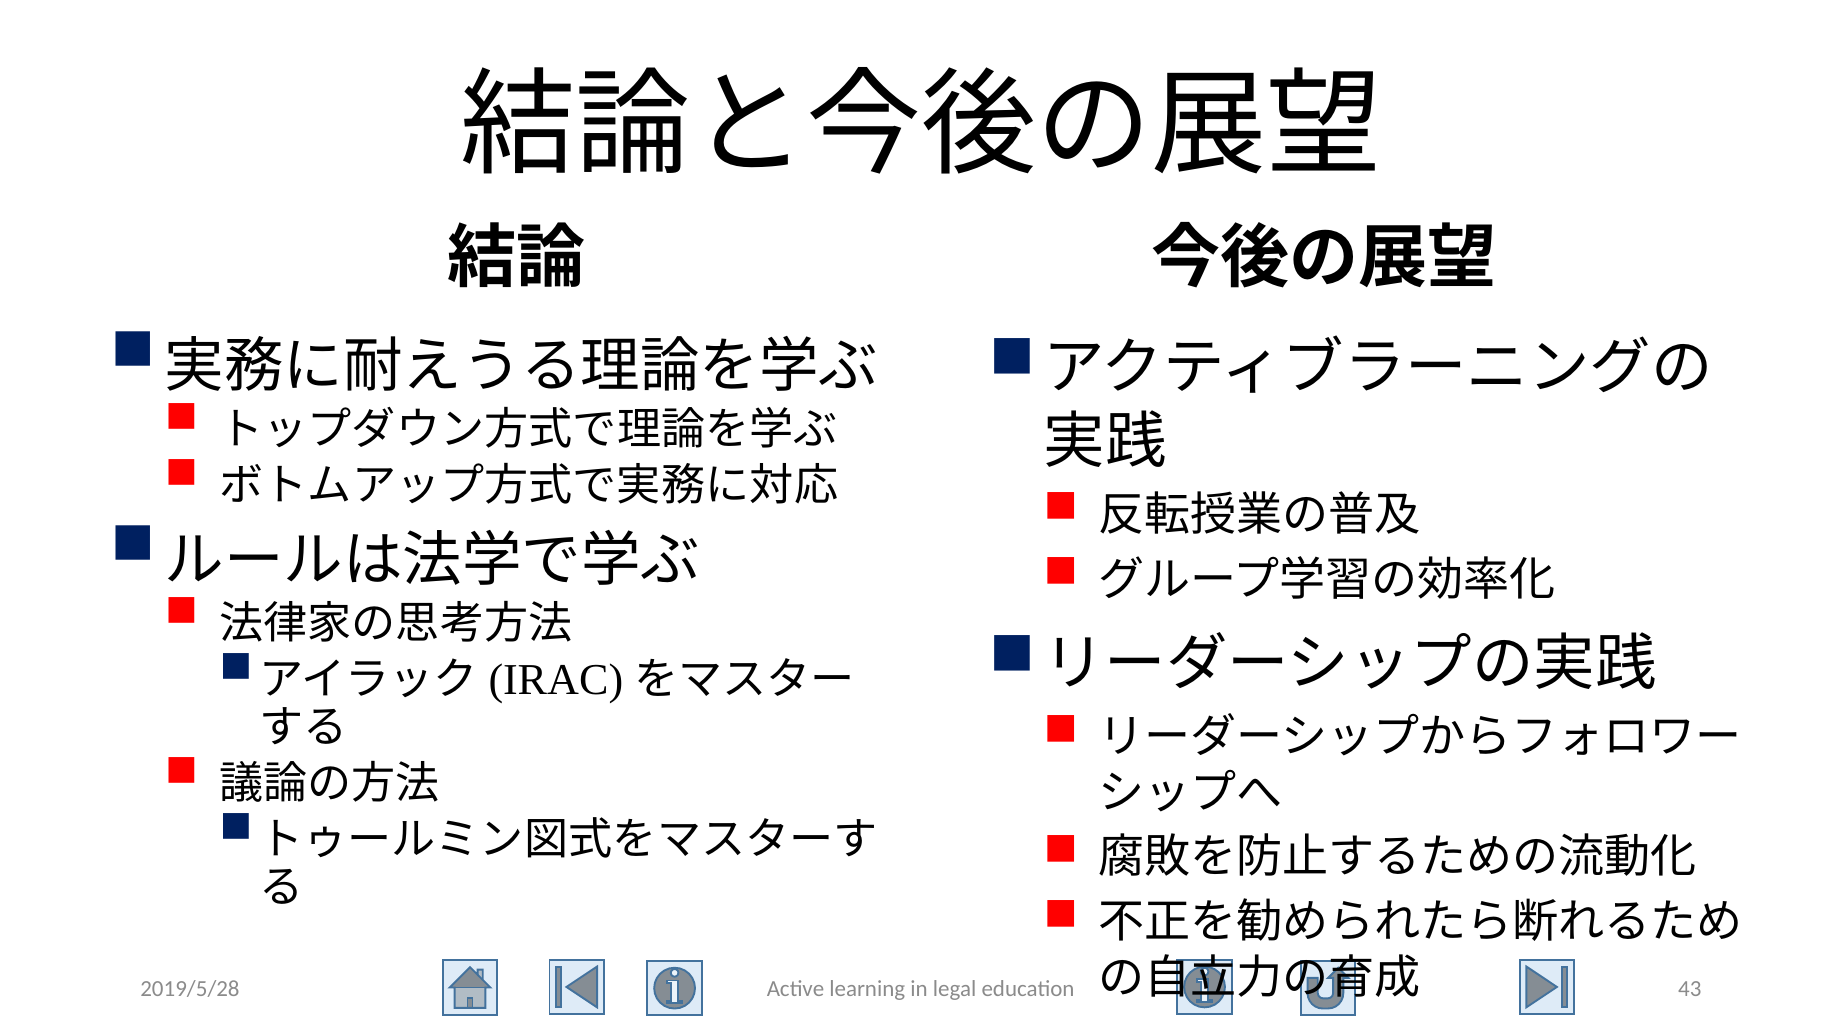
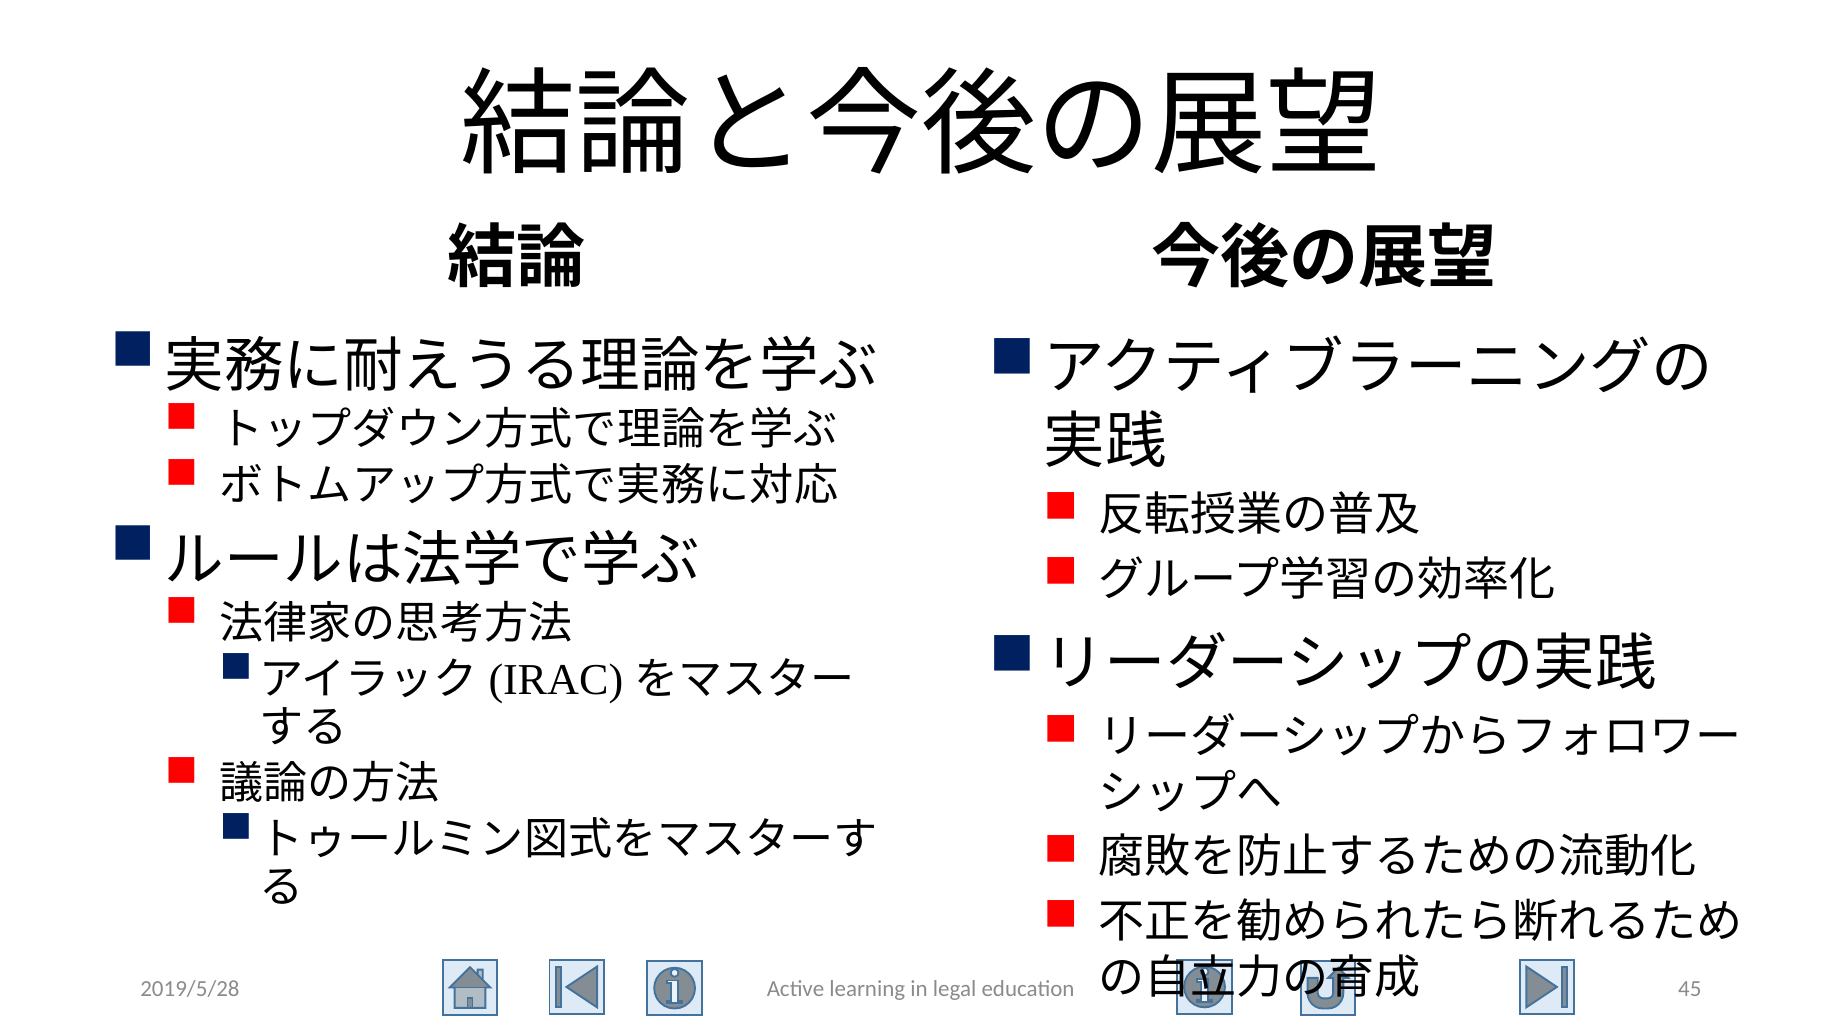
43: 43 -> 45 (1690, 989)
